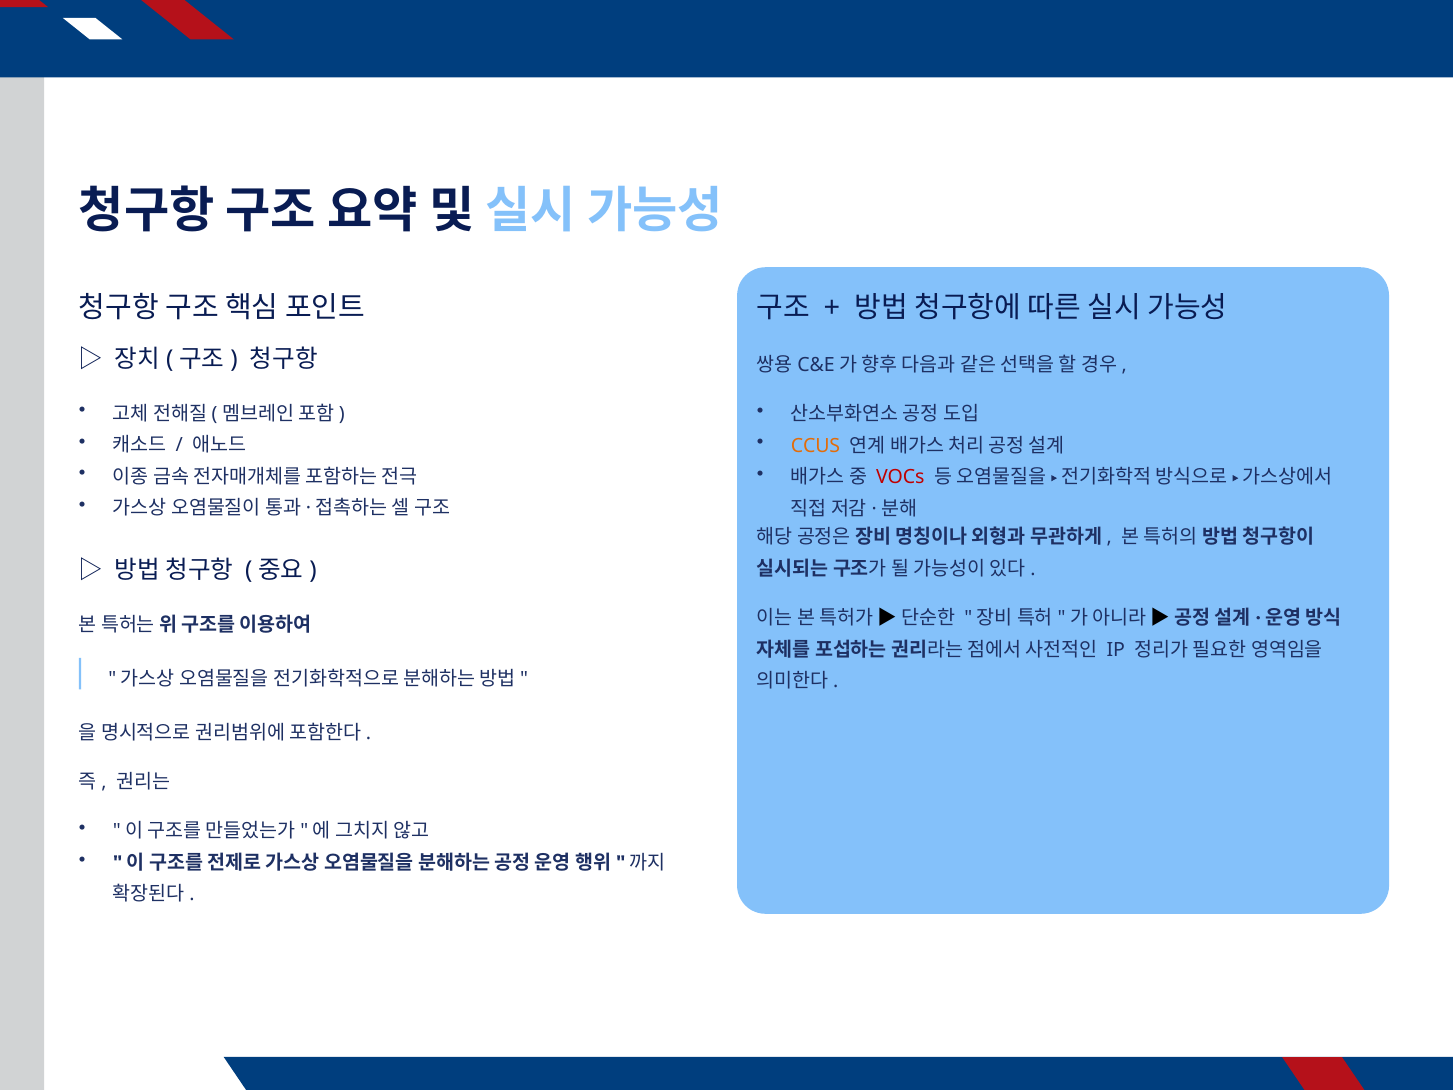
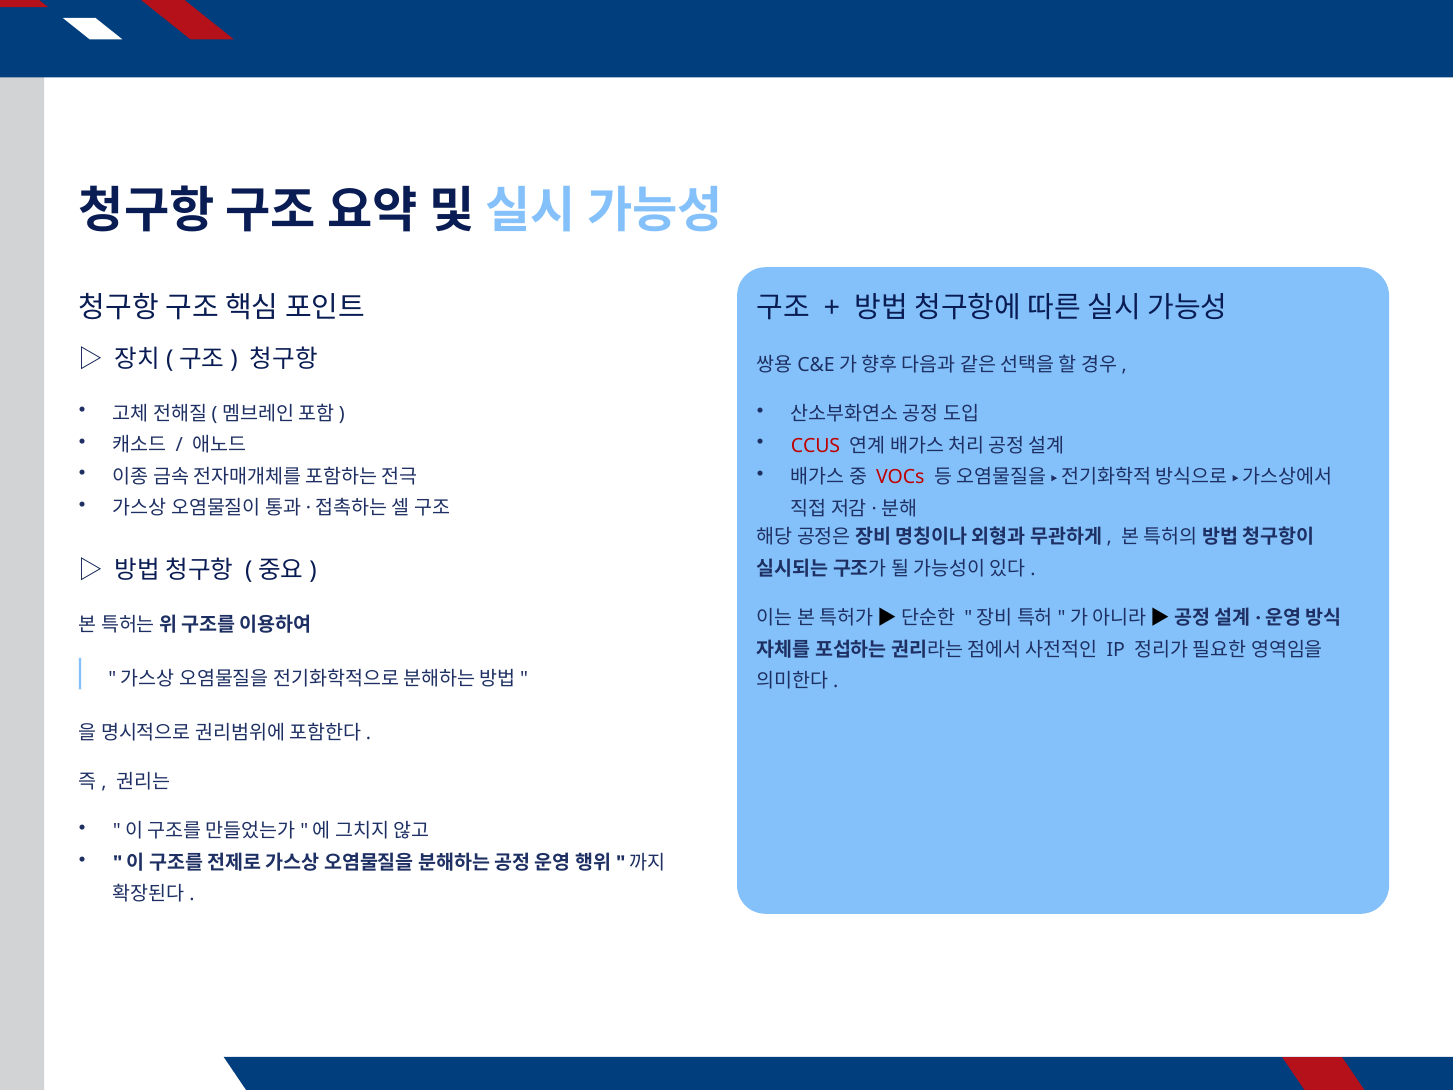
CCUS colour: orange -> red (816, 446)
